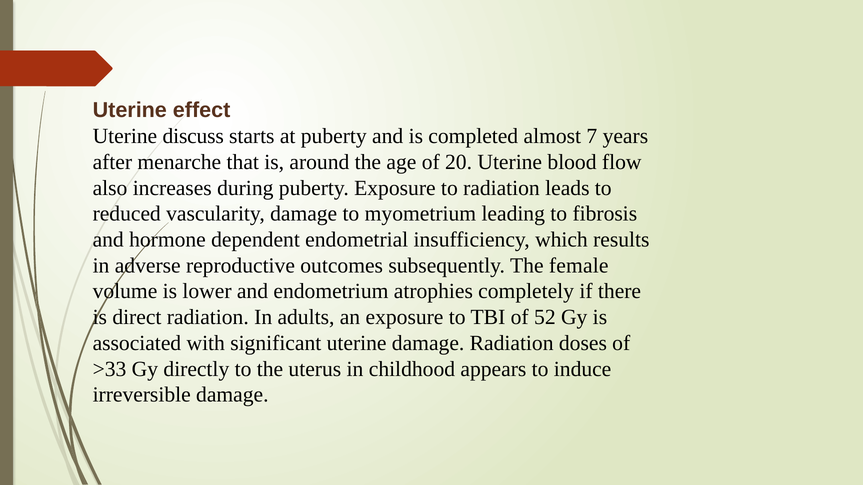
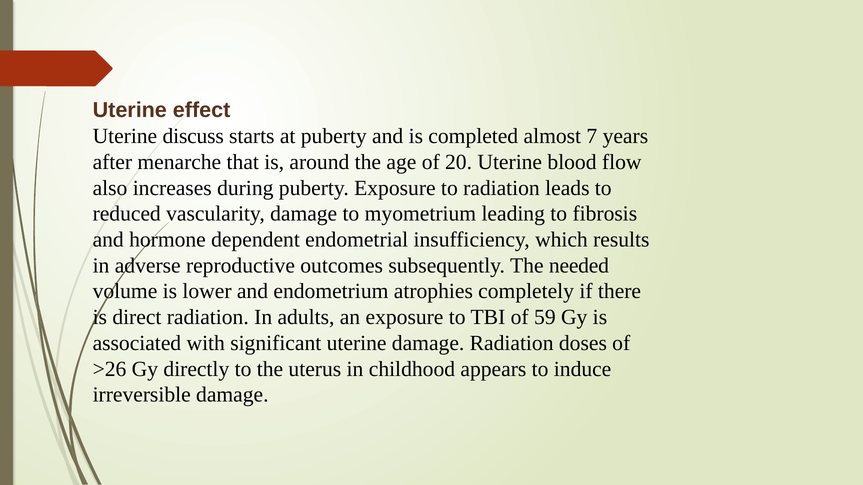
female: female -> needed (579, 266)
52: 52 -> 59 (545, 318)
>33: >33 -> >26 (109, 369)
